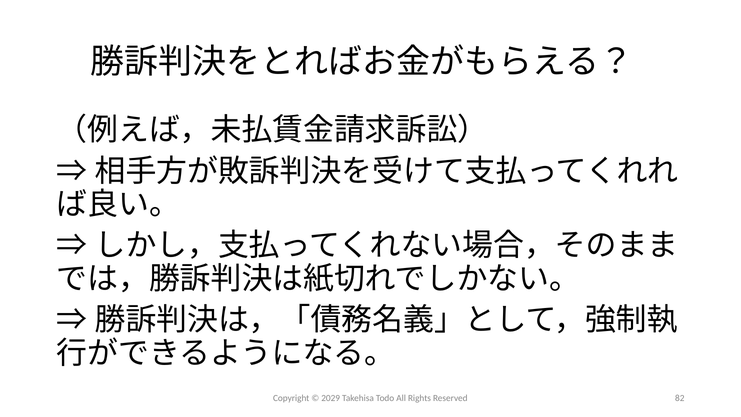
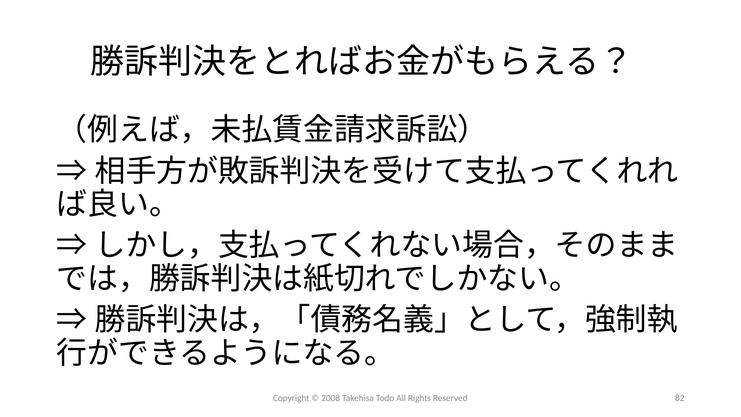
2029: 2029 -> 2008 (331, 398)
